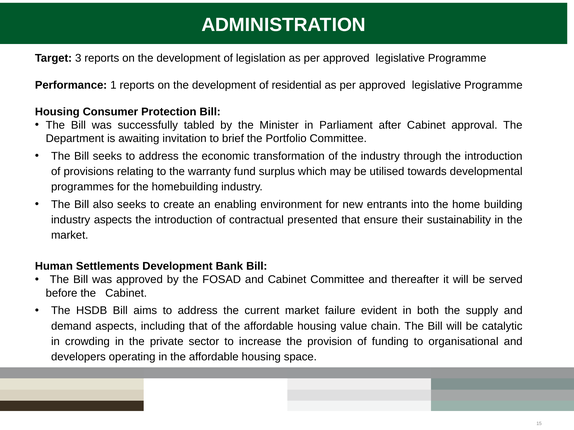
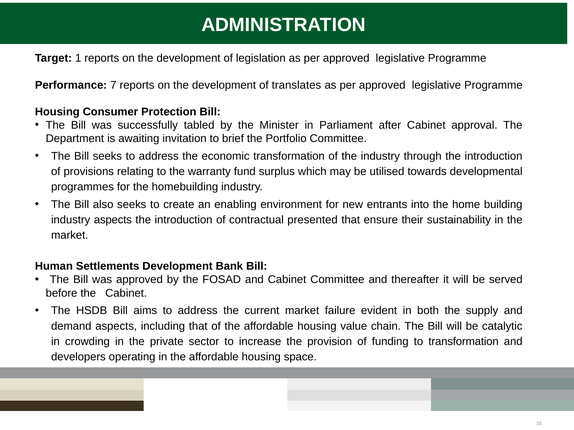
3: 3 -> 1 (78, 58)
1: 1 -> 7 (113, 85)
residential: residential -> translates (296, 85)
to organisational: organisational -> transformation (464, 342)
